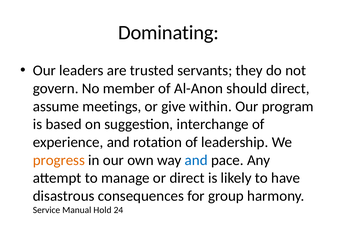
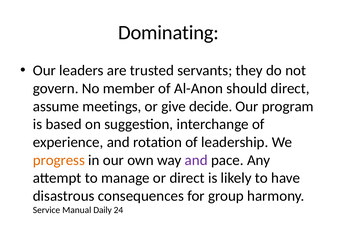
within: within -> decide (211, 107)
and colour: blue -> purple (196, 161)
Hold: Hold -> Daily (103, 211)
